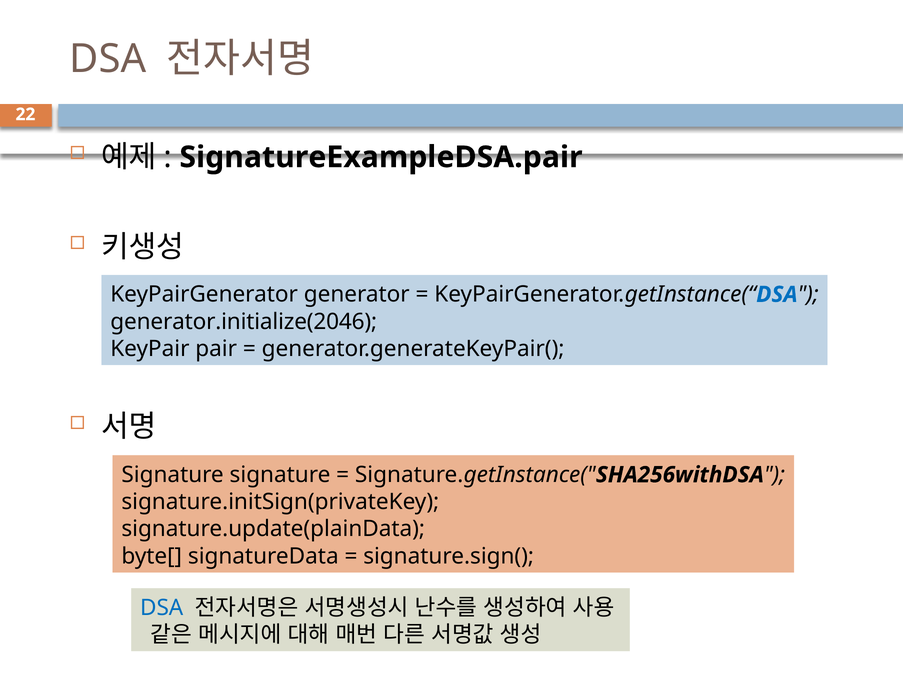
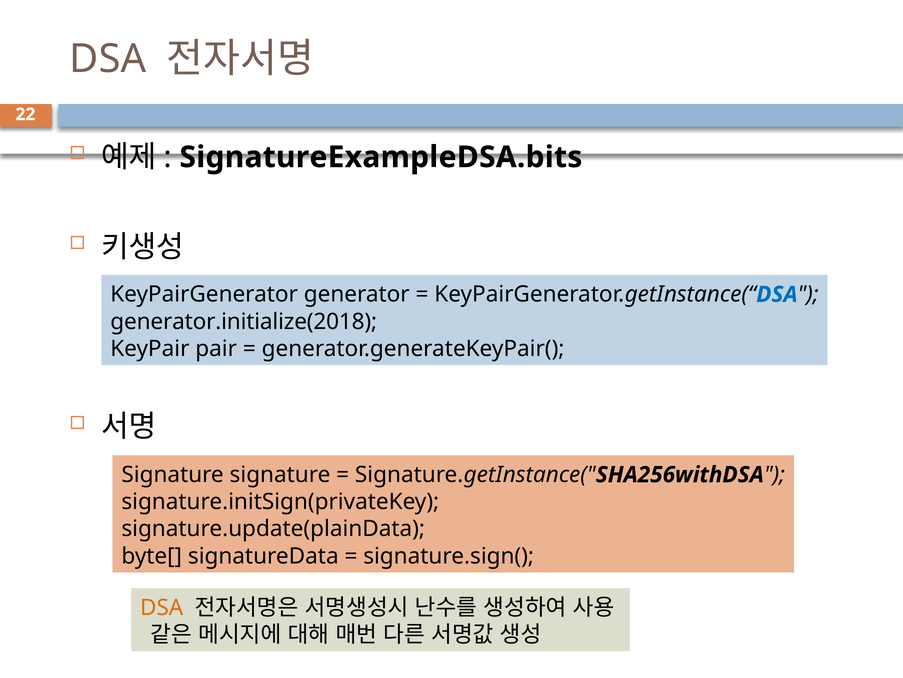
SignatureExampleDSA.pair: SignatureExampleDSA.pair -> SignatureExampleDSA.bits (381, 157)
generator.initialize(2046: generator.initialize(2046 -> generator.initialize(2018 (244, 321)
DSA colour: blue -> orange (162, 607)
